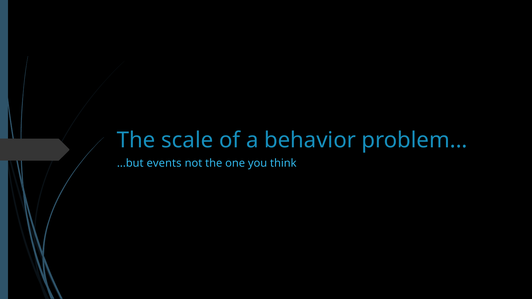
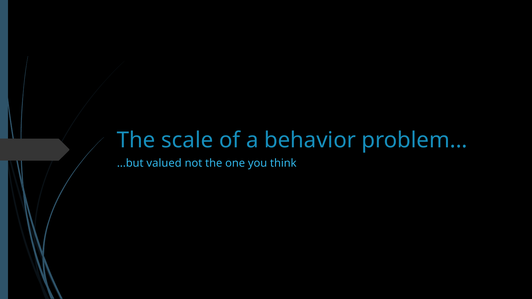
events: events -> valued (164, 163)
